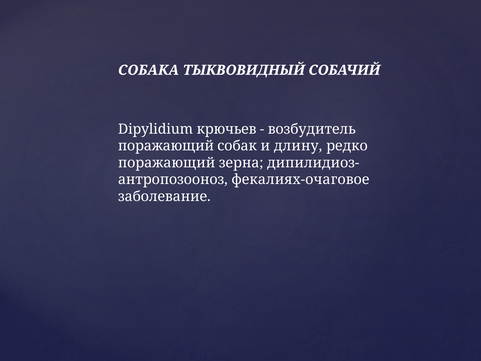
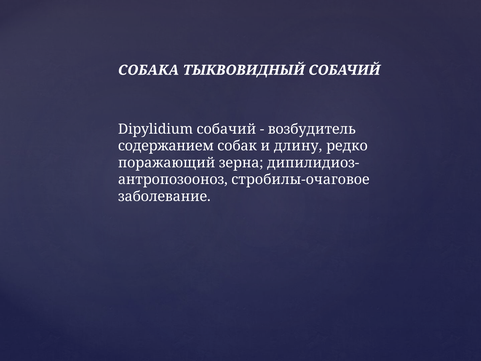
Dipylidium крючьев: крючьев -> собачий (226, 129)
поражающий: поражающий -> содержанием (166, 146)
фекалиях-очаговое: фекалиях-очаговое -> стробилы-очаговое (300, 180)
